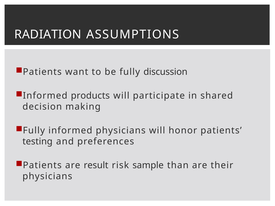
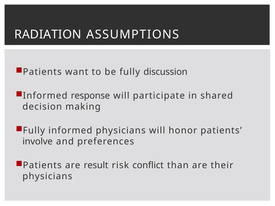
products: products -> response (90, 96)
testing: testing -> involve (38, 142)
sample: sample -> conflict (148, 166)
